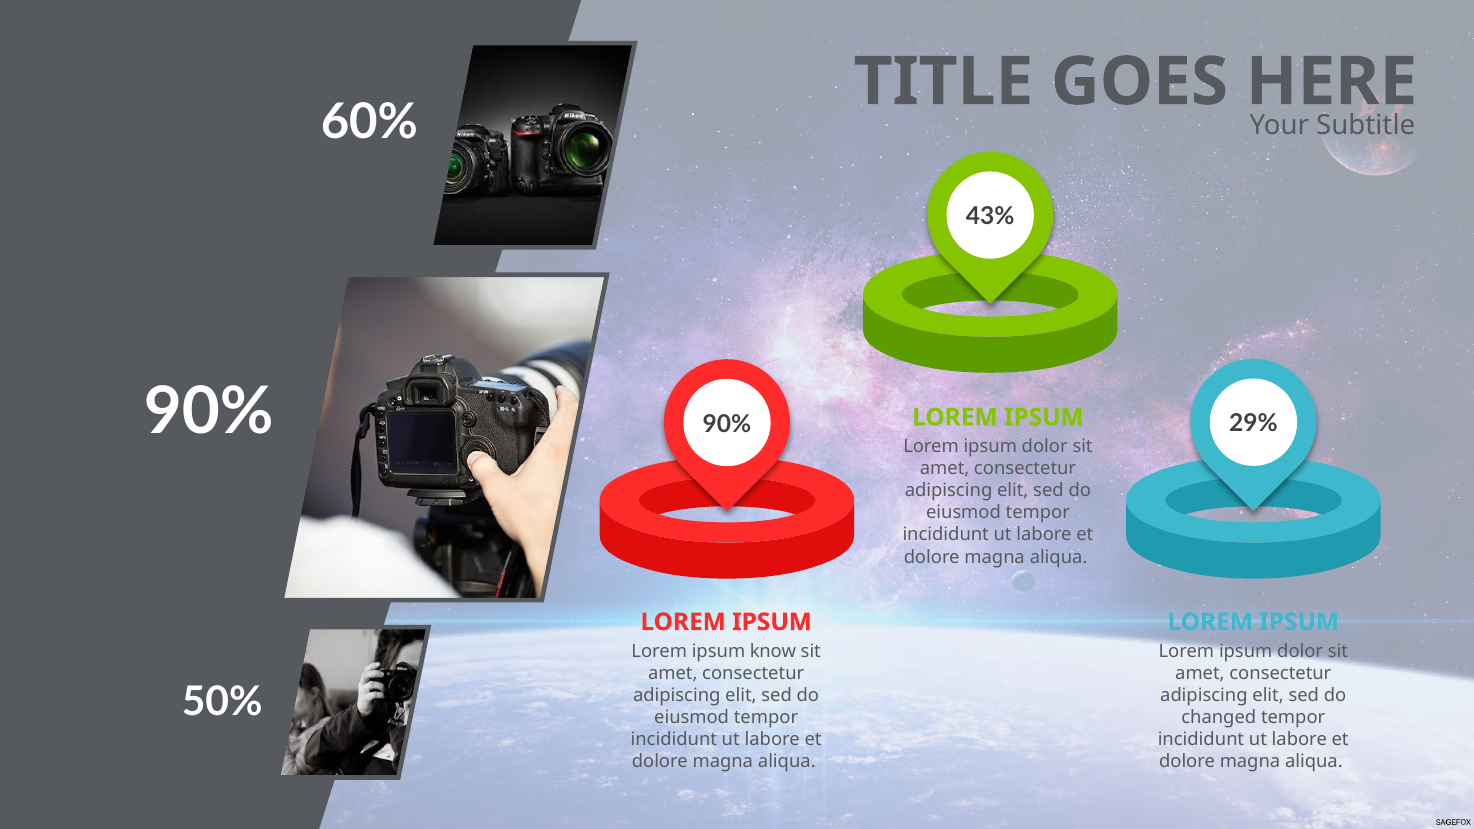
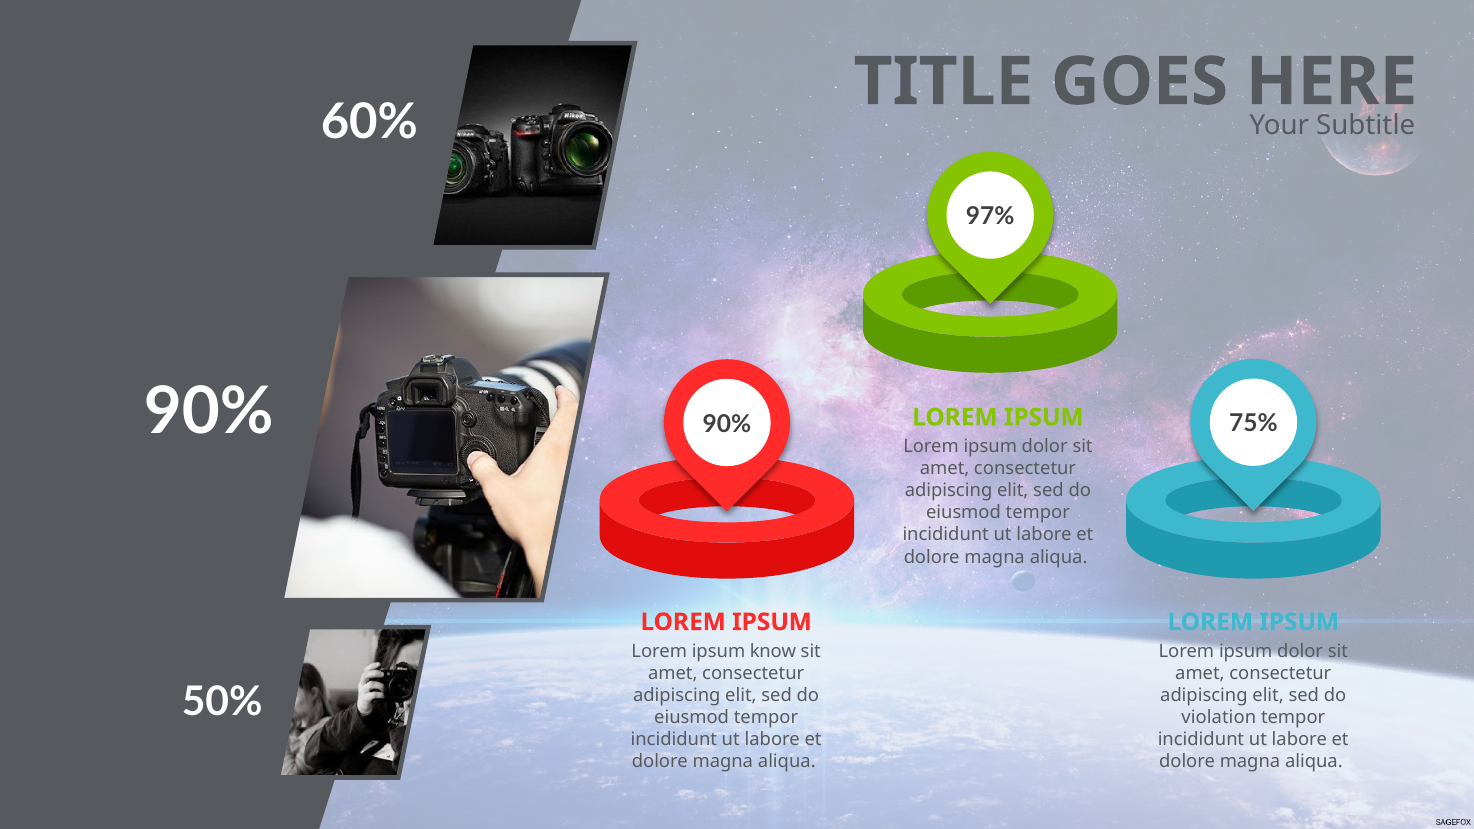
43%: 43% -> 97% (990, 217)
29%: 29% -> 75% (1253, 424)
changed: changed -> violation (1219, 717)
